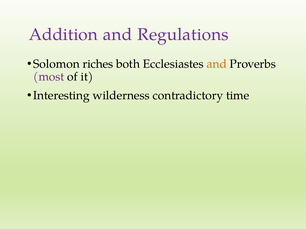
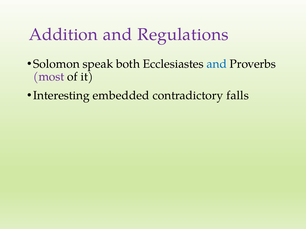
riches: riches -> speak (98, 64)
and colour: orange -> blue (217, 64)
wilderness: wilderness -> embedded (121, 96)
time: time -> falls (238, 96)
